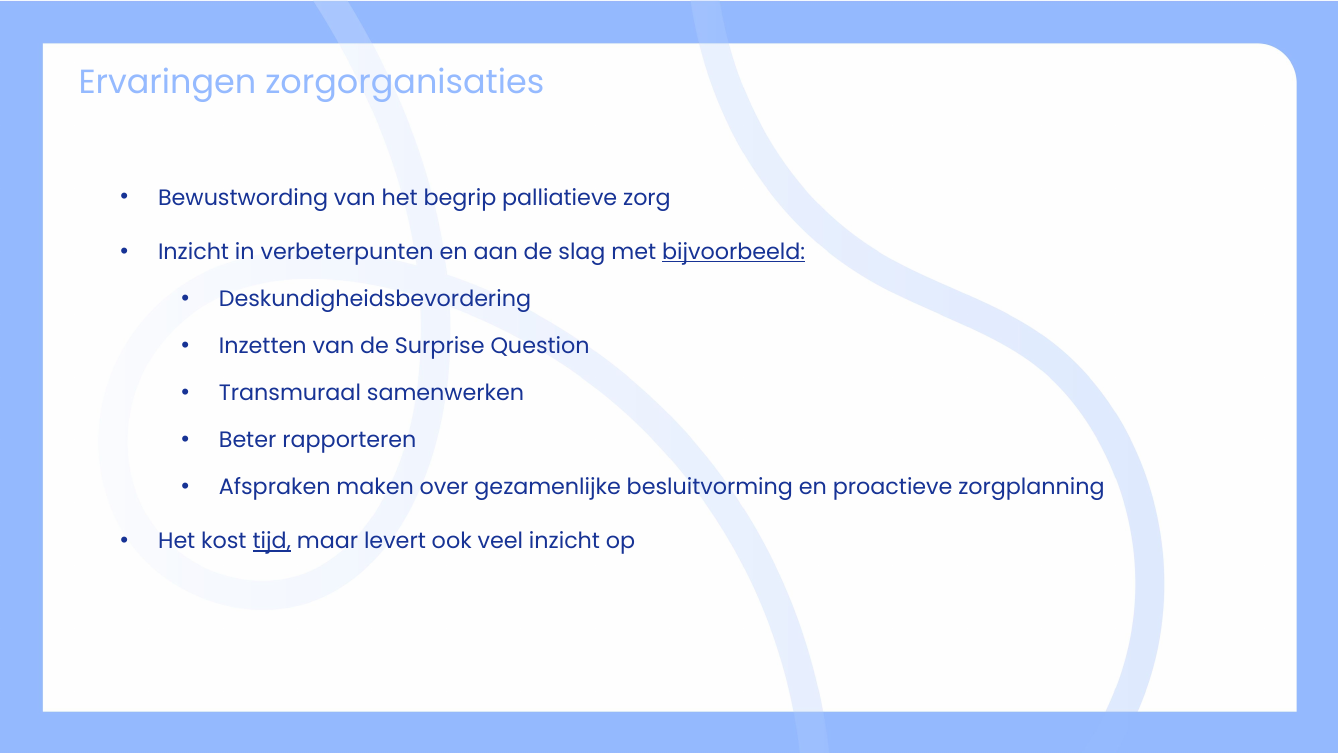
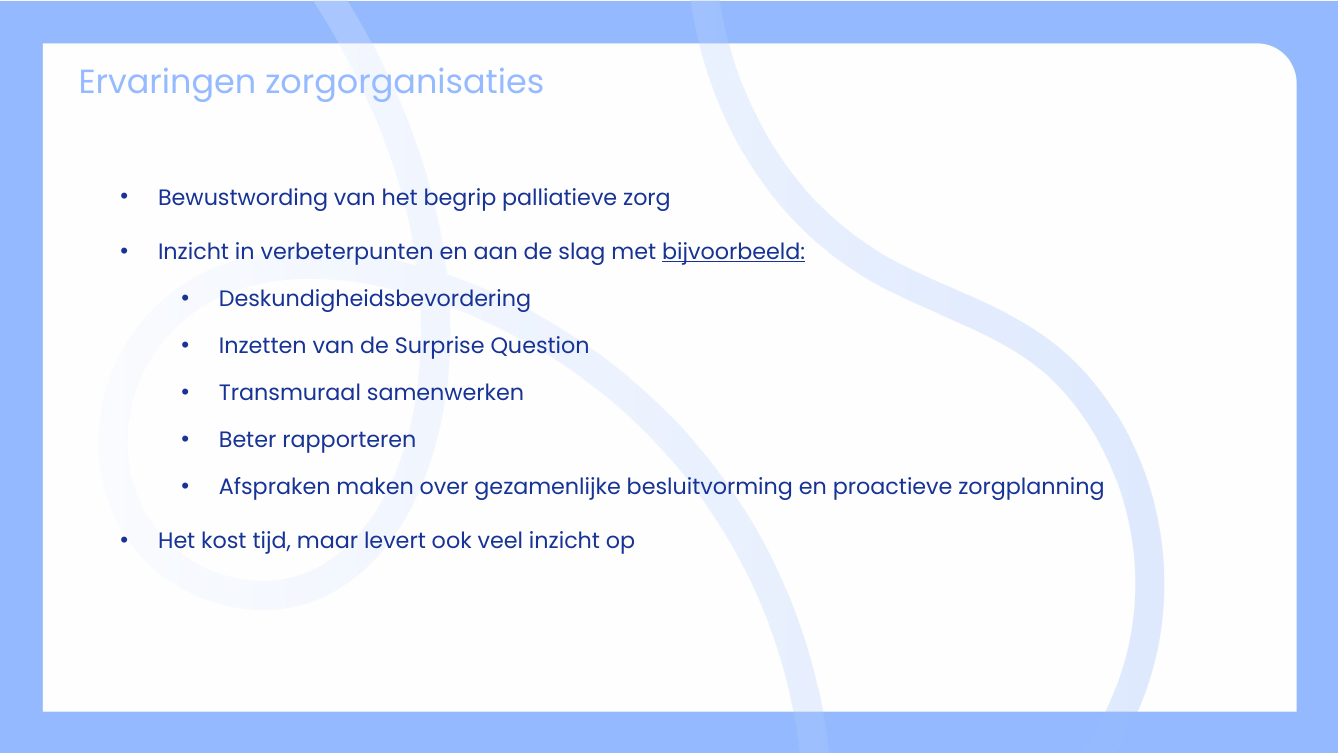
tijd underline: present -> none (272, 541)
